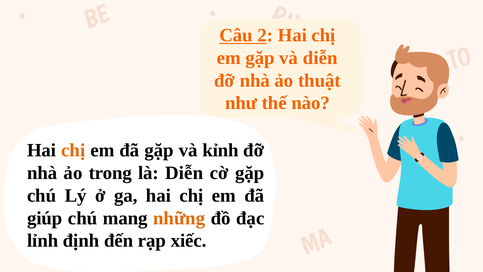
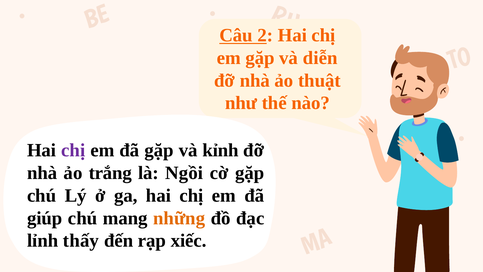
chị colour: orange -> purple (73, 150)
trong: trong -> trắng (110, 173)
là Diễn: Diễn -> Ngồi (184, 173)
định: định -> thấy (81, 240)
